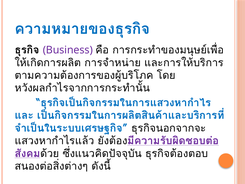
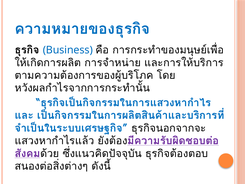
Business colour: purple -> blue (68, 50)
